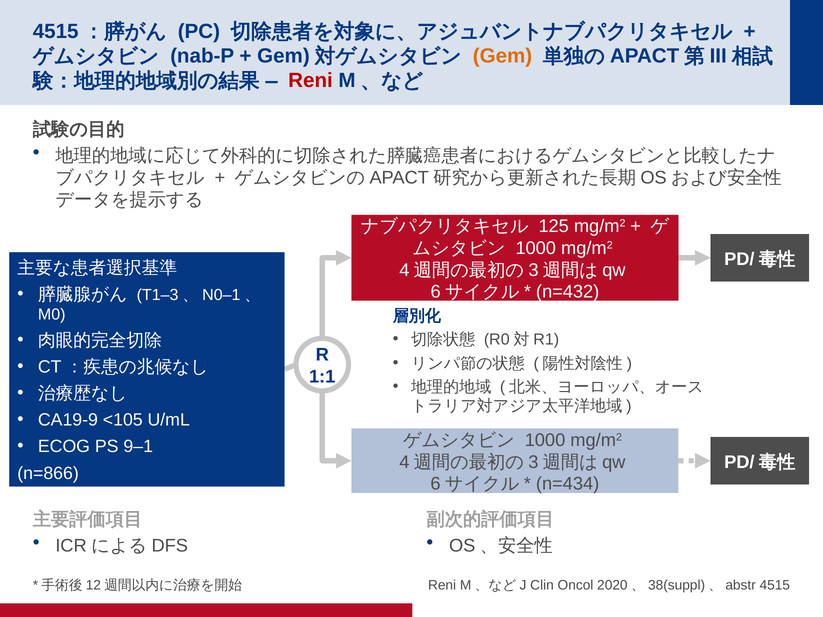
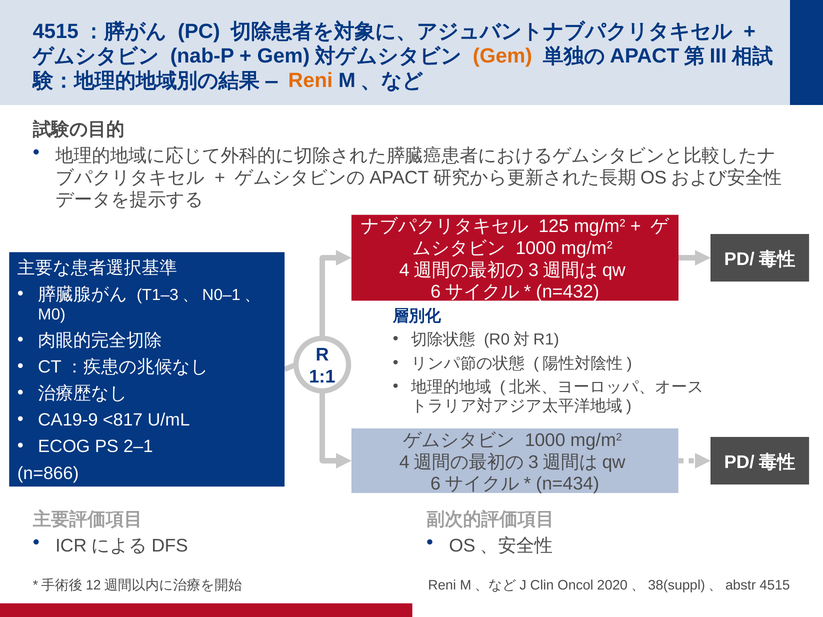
Reni colour: red -> orange (311, 81)
<105: <105 -> <817 (123, 420)
9–1: 9–1 -> 2–1 (138, 447)
